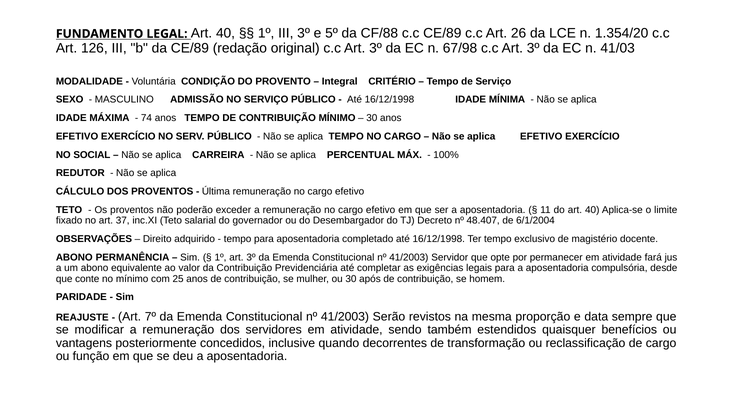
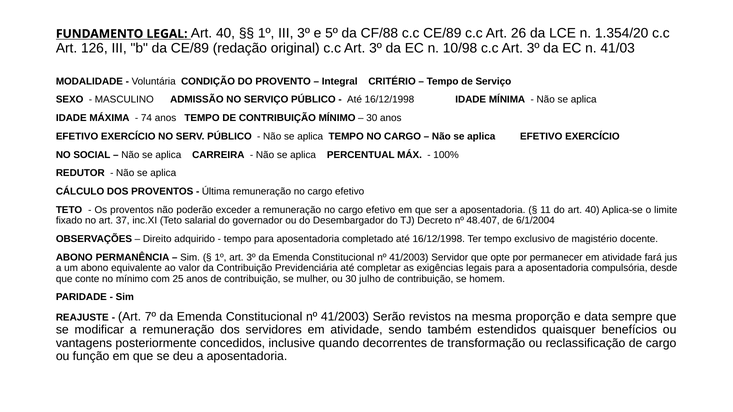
67/98: 67/98 -> 10/98 (460, 48)
após: após -> julho (370, 279)
